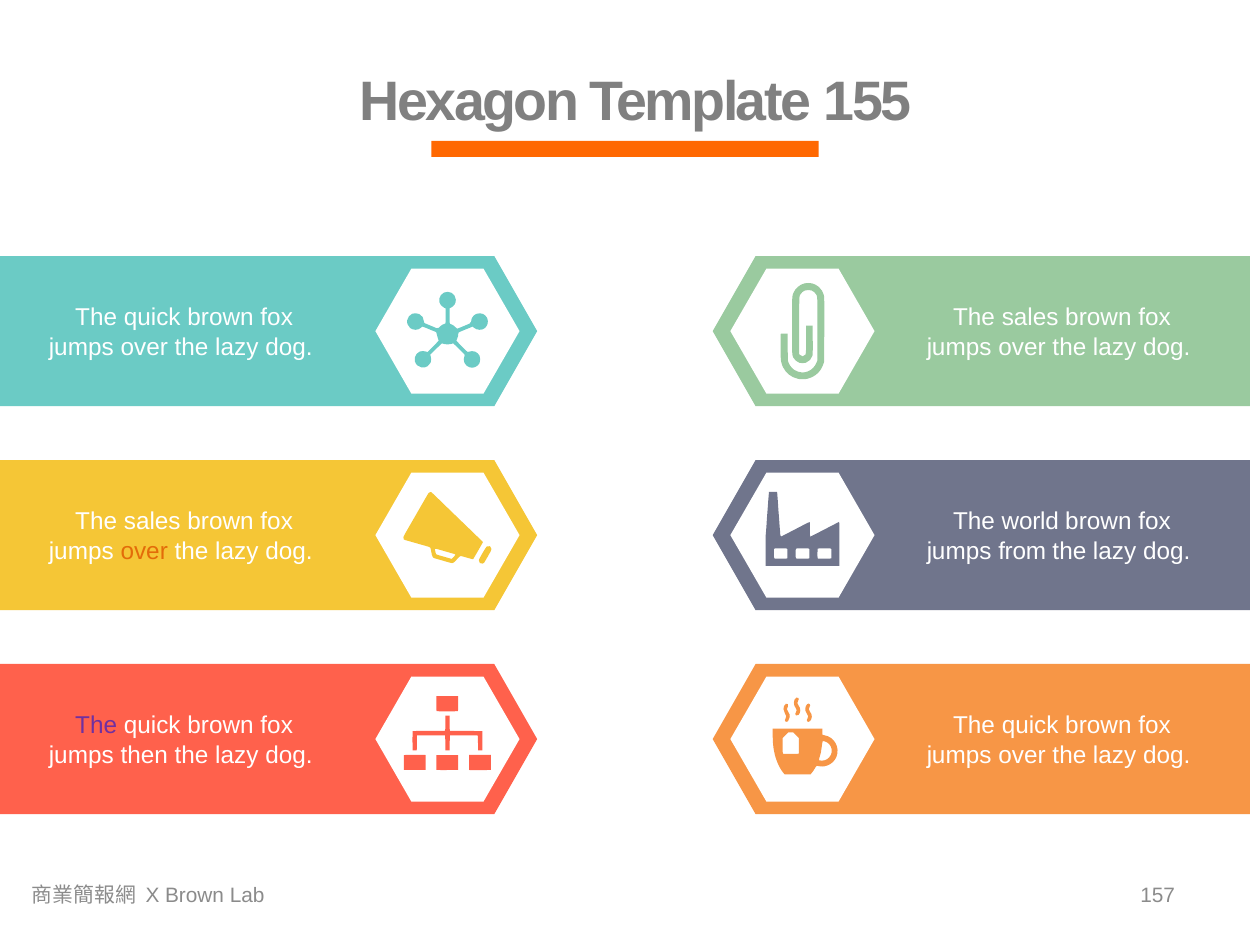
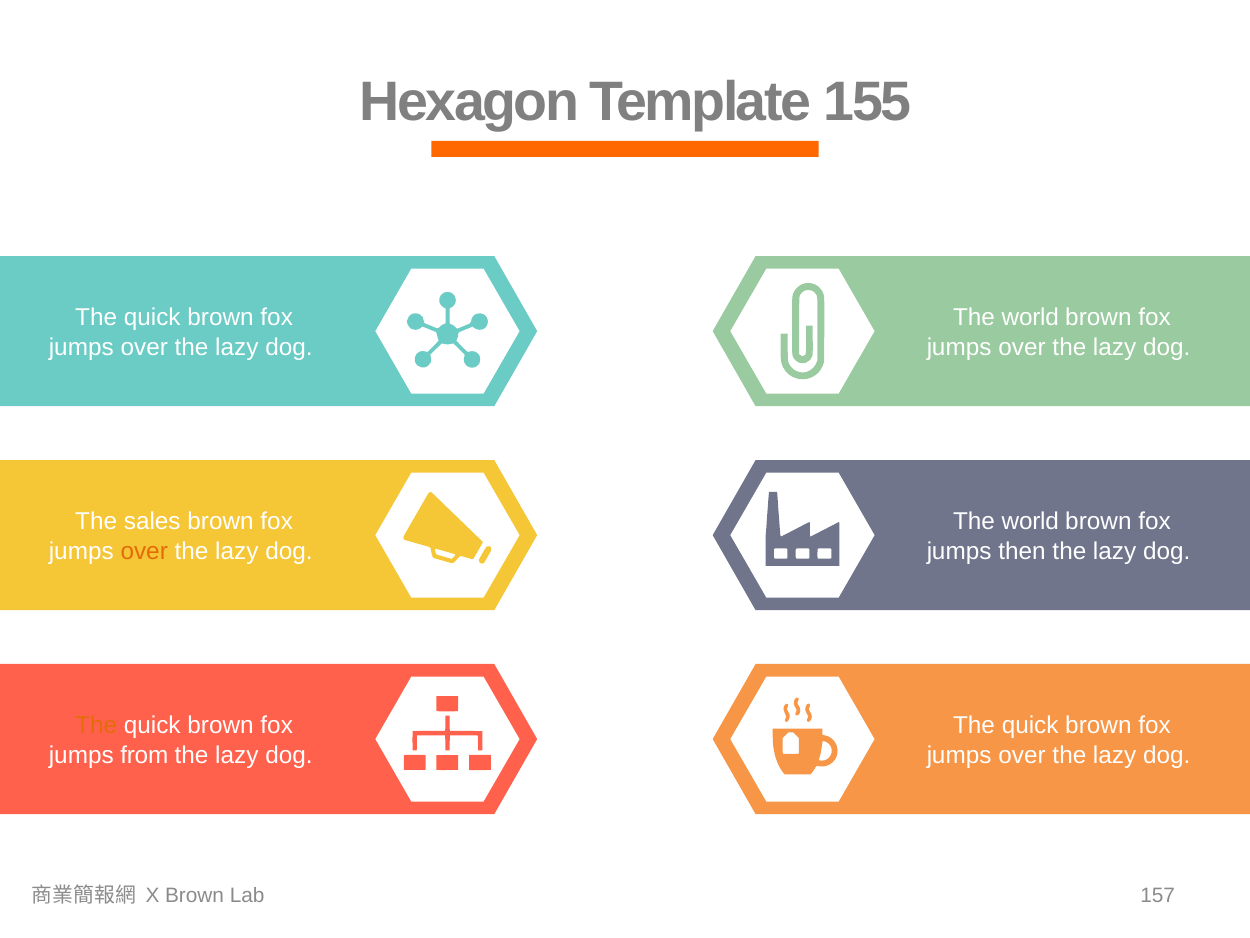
sales: sales -> world (1030, 318)
from: from -> then (1022, 551)
The colour: purple -> orange (96, 725)
then: then -> from (144, 755)
